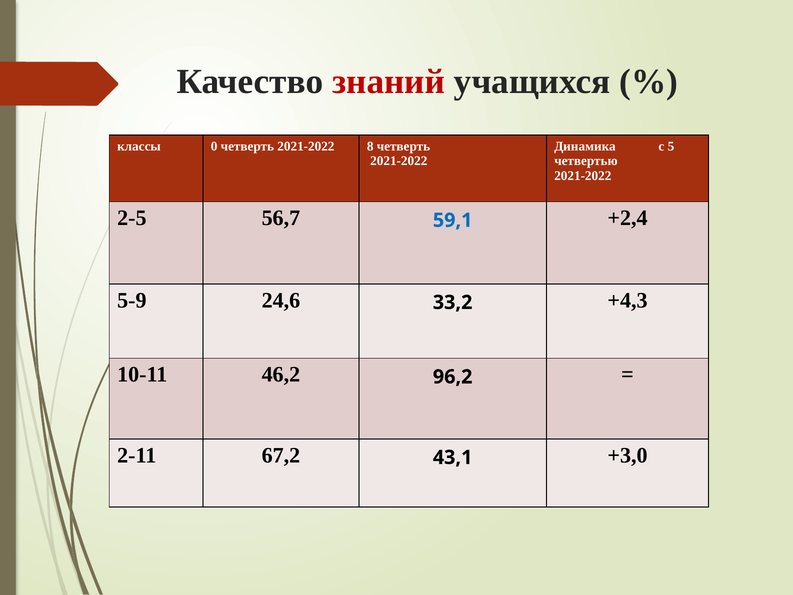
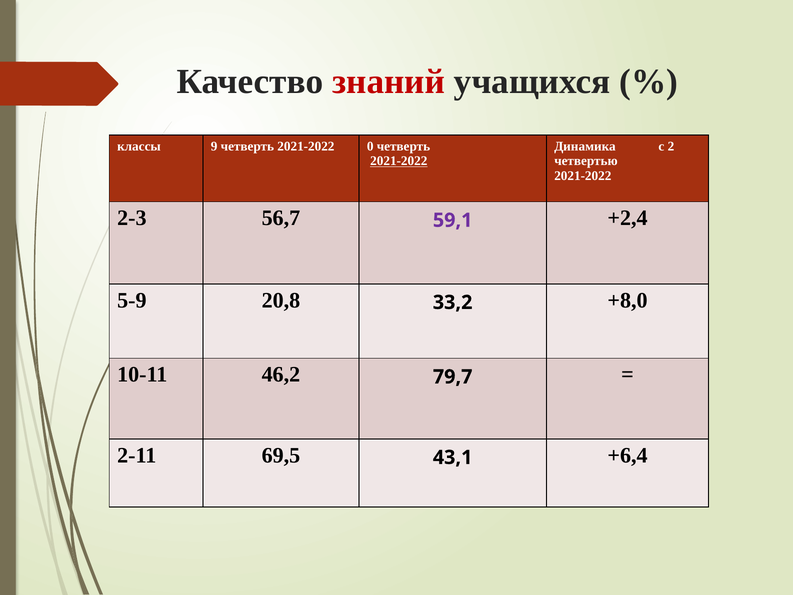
0: 0 -> 9 (214, 146)
8: 8 -> 0 (370, 146)
5: 5 -> 2 (671, 146)
2021-2022 underline: none -> present (399, 161)
2-5: 2-5 -> 2-3 (132, 218)
59,1 colour: blue -> purple (453, 220)
24,6: 24,6 -> 20,8 (281, 300)
+4,3: +4,3 -> +8,0 (628, 300)
96,2: 96,2 -> 79,7 (453, 377)
67,2: 67,2 -> 69,5 (281, 455)
+3,0: +3,0 -> +6,4 (628, 455)
